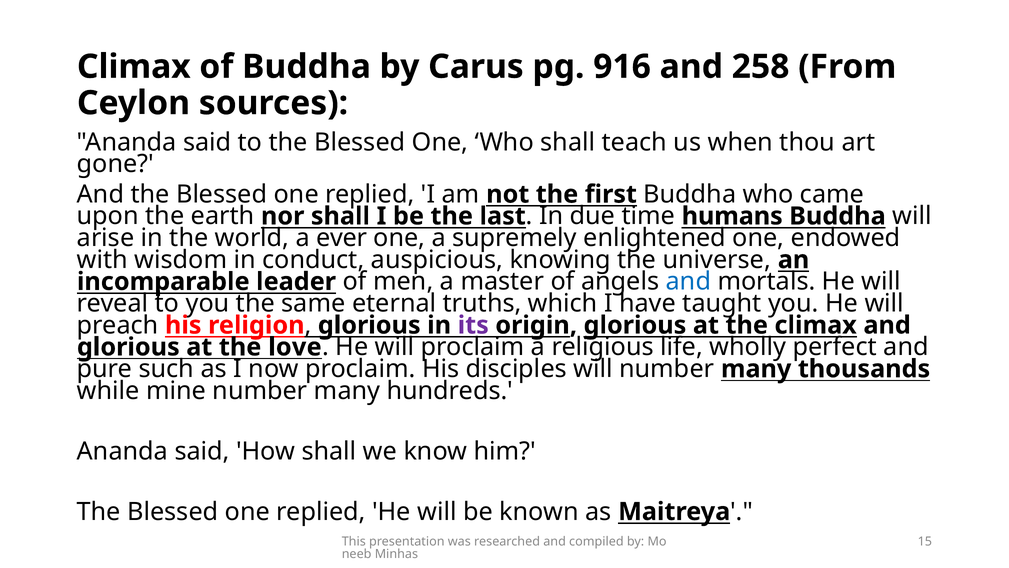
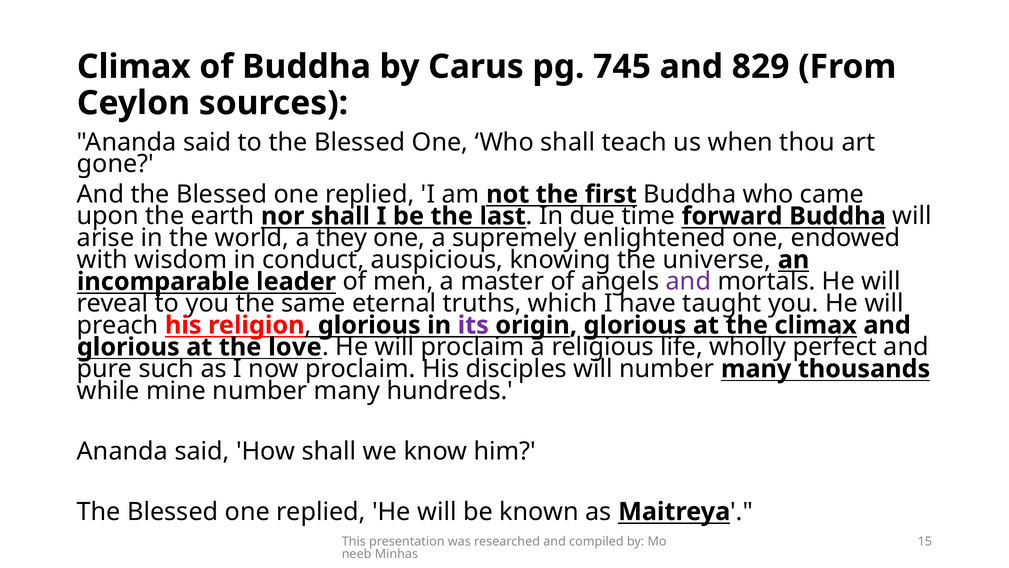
916: 916 -> 745 (622, 67)
258: 258 -> 829 (761, 67)
humans: humans -> forward (732, 216)
ever: ever -> they (342, 238)
and colour: blue -> purple (688, 281)
